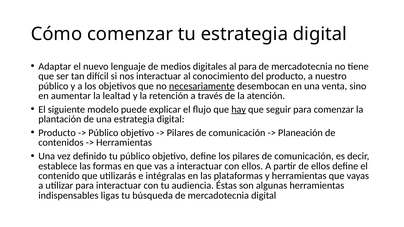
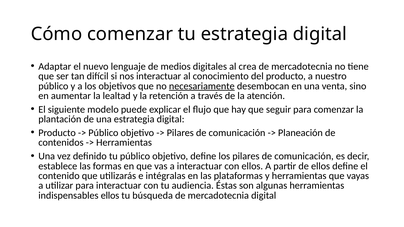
al para: para -> crea (248, 67)
hay underline: present -> none (239, 110)
indispensables ligas: ligas -> ellos (110, 196)
